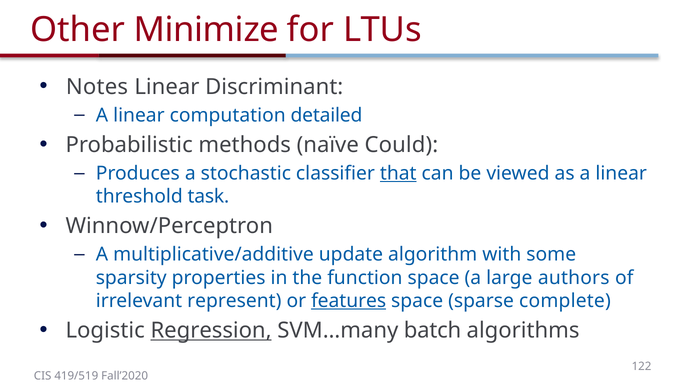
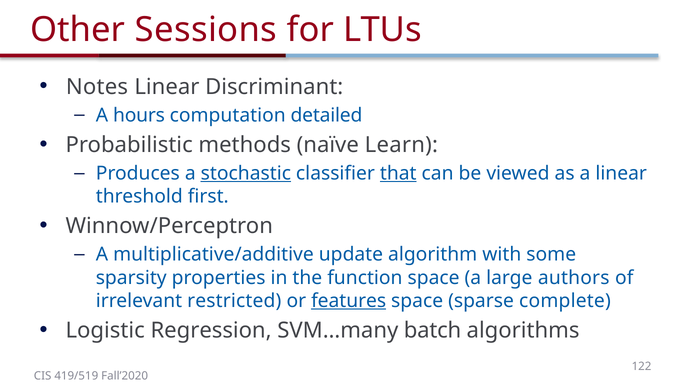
Minimize: Minimize -> Sessions (206, 30)
linear: linear -> hours (139, 115)
Could: Could -> Learn (401, 145)
stochastic underline: none -> present (246, 173)
task: task -> first (208, 196)
represent: represent -> restricted (234, 301)
Regression underline: present -> none (211, 330)
